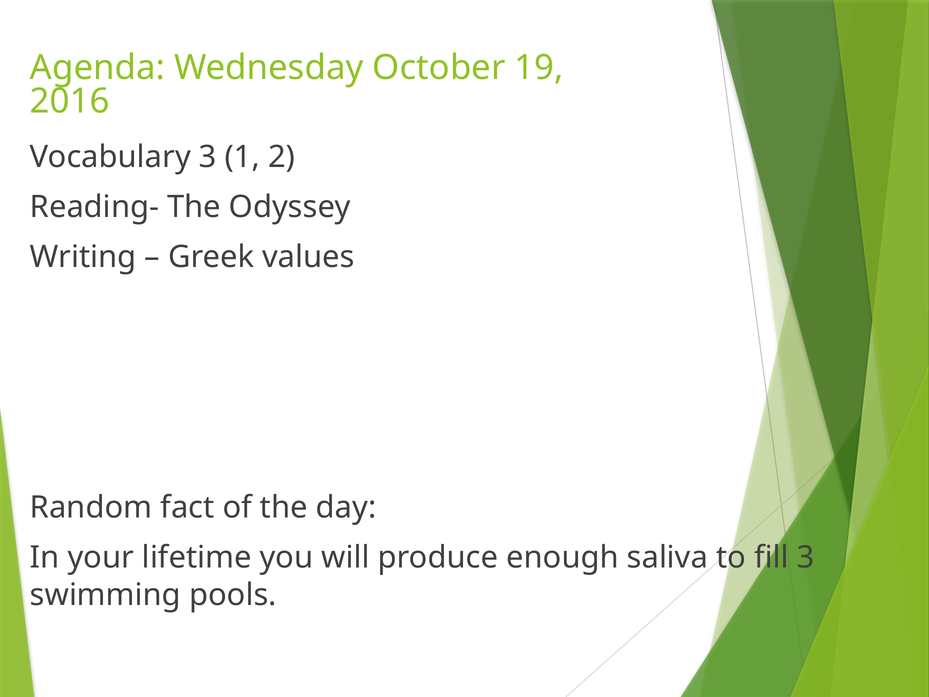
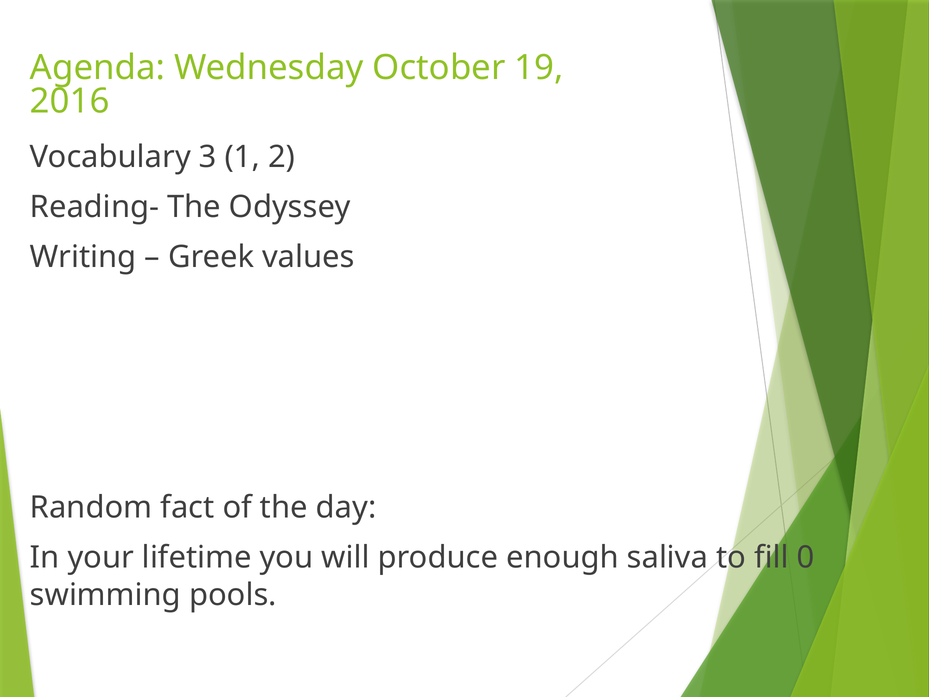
fill 3: 3 -> 0 (805, 558)
